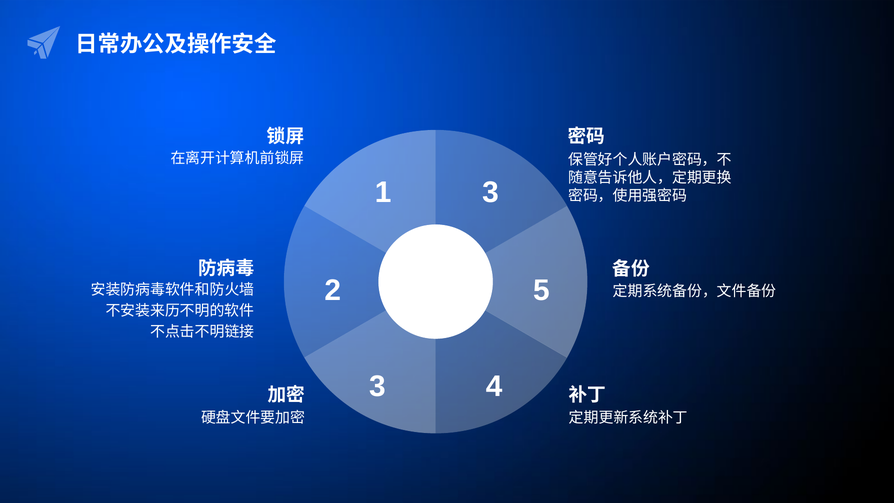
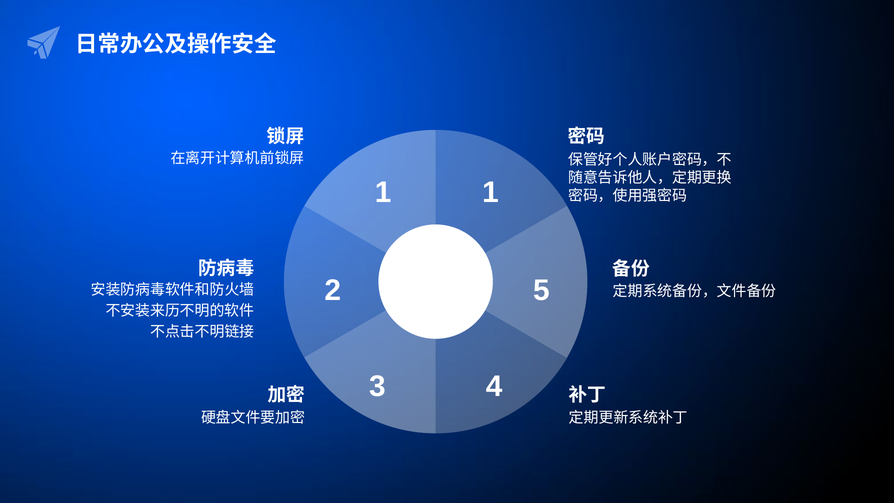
1 3: 3 -> 1 (490, 192)
